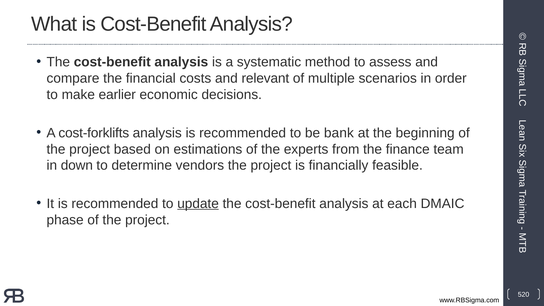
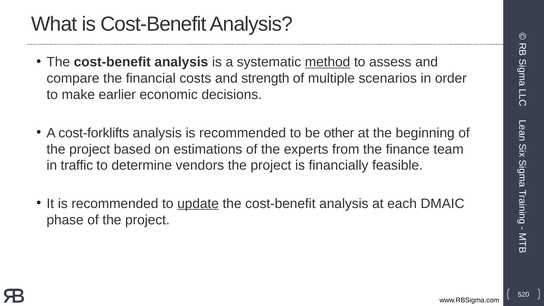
method underline: none -> present (328, 62)
relevant: relevant -> strength (265, 78)
bank: bank -> other (339, 133)
down: down -> traffic (77, 166)
